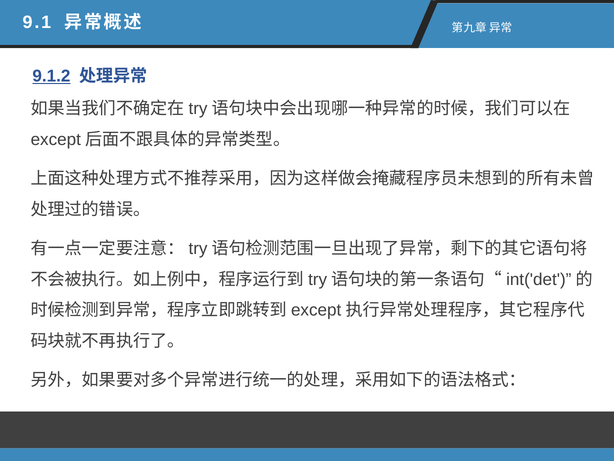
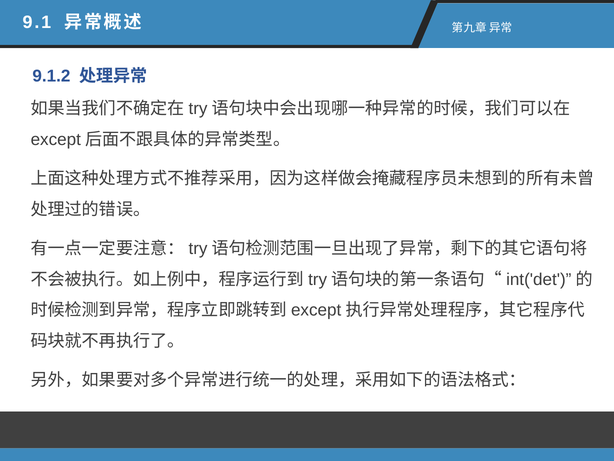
9.1.2 underline: present -> none (51, 76)
